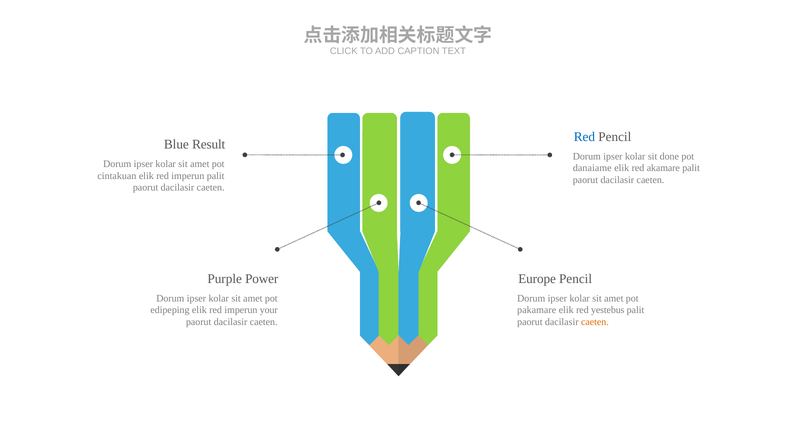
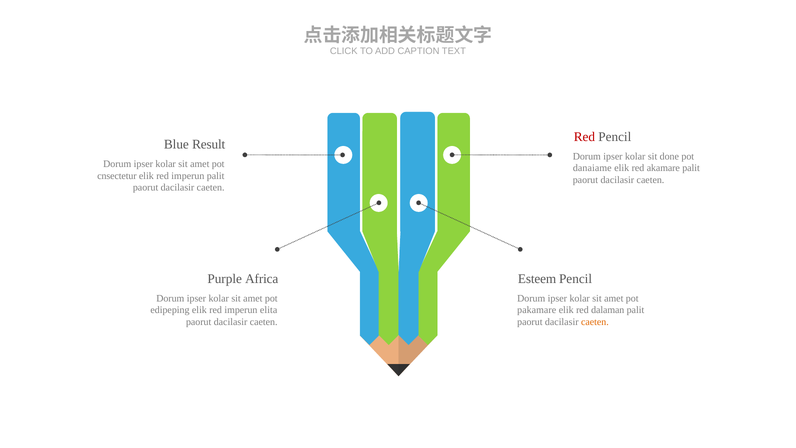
Red colour: blue -> red (584, 137)
cintakuan: cintakuan -> cnsectetur (117, 176)
Power: Power -> Africa (262, 279)
Europe: Europe -> Esteem (537, 279)
your: your -> elita (269, 310)
yestebus: yestebus -> dalaman (608, 310)
